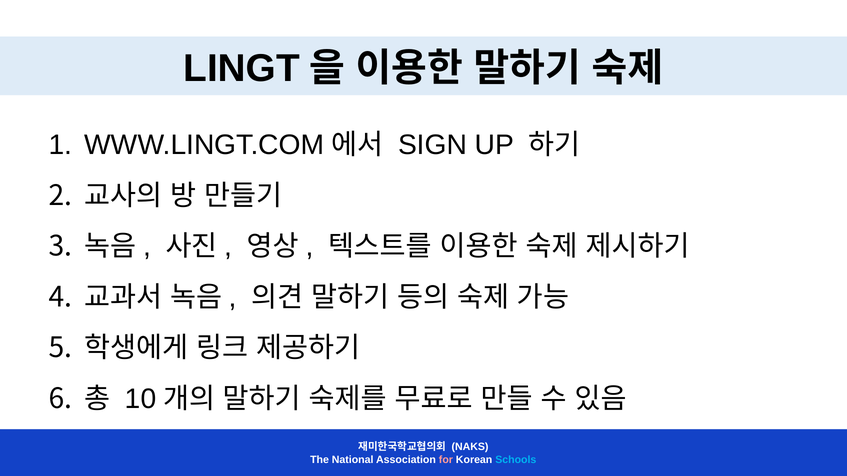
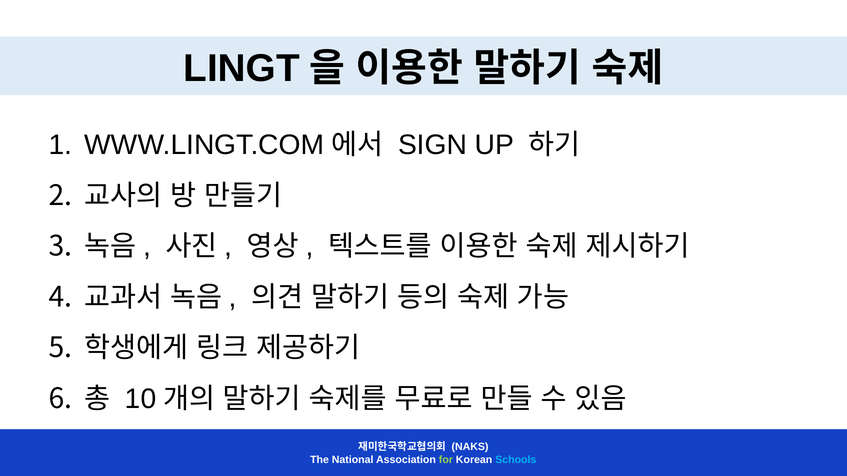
for colour: pink -> light green (446, 460)
